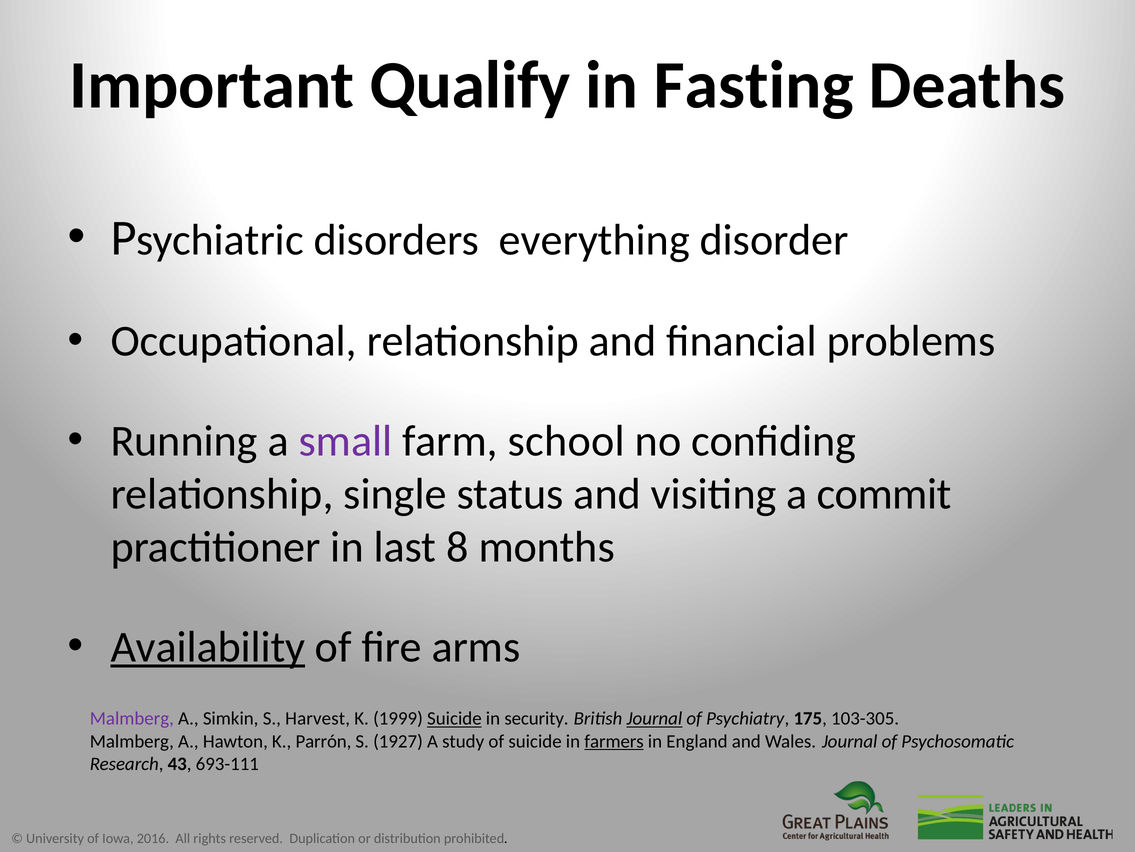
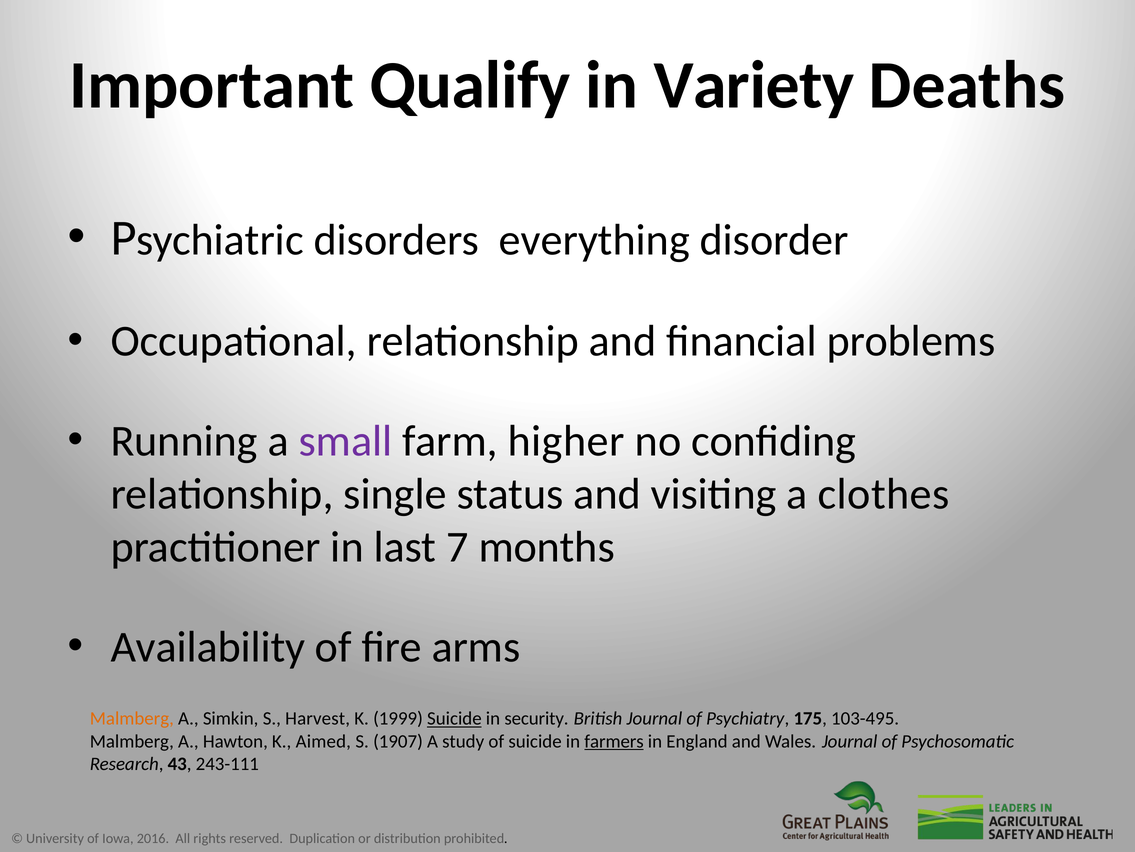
Fasting: Fasting -> Variety (754, 85)
school: school -> higher (566, 441)
commit: commit -> clothes (884, 494)
8: 8 -> 7 (457, 547)
Availability underline: present -> none (208, 646)
Malmberg colour: purple -> orange (132, 718)
Journal underline: present -> none (654, 718)
103-305: 103-305 -> 103-495 (865, 718)
Parrón: Parrón -> Aimed (323, 741)
1927: 1927 -> 1907 (398, 741)
693-111: 693-111 -> 243-111 (227, 764)
